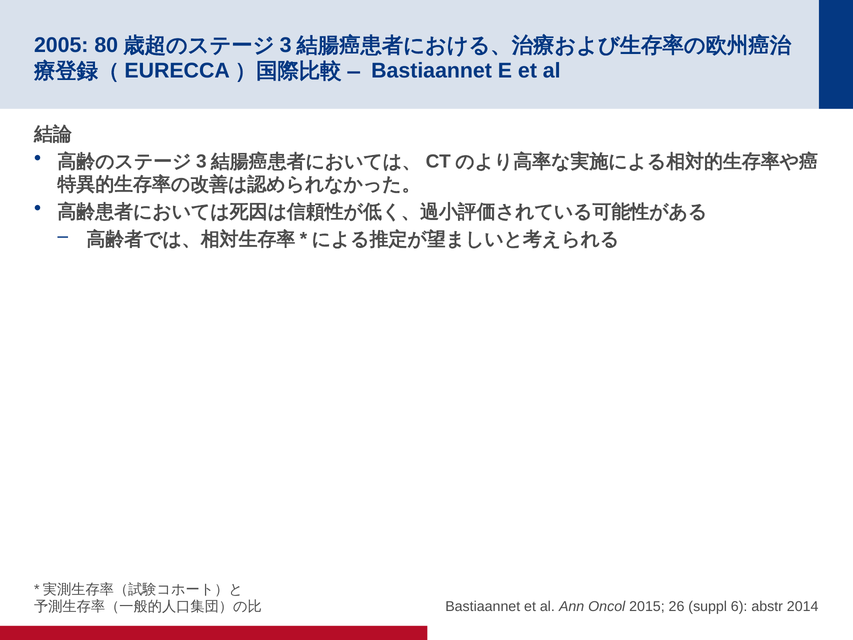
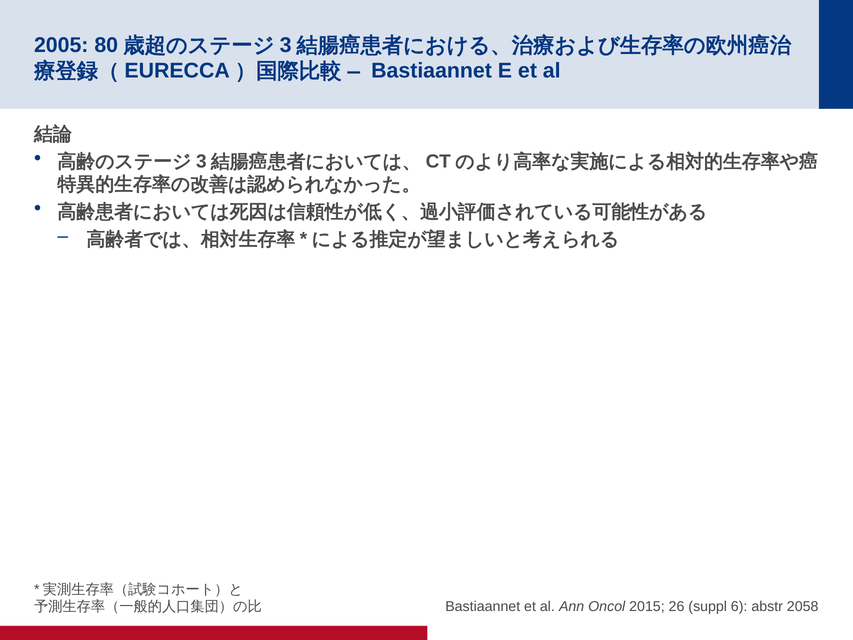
2014: 2014 -> 2058 (803, 607)
